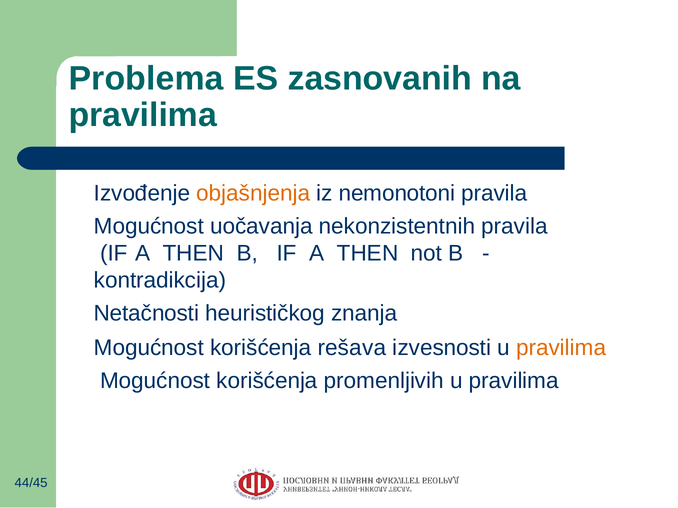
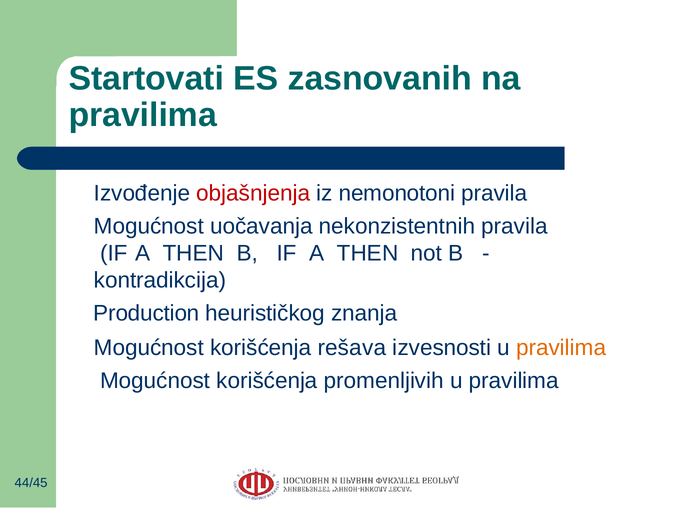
Problema: Problema -> Startovati (146, 79)
objašnjenja colour: orange -> red (253, 194)
Netačnosti: Netačnosti -> Production (146, 313)
